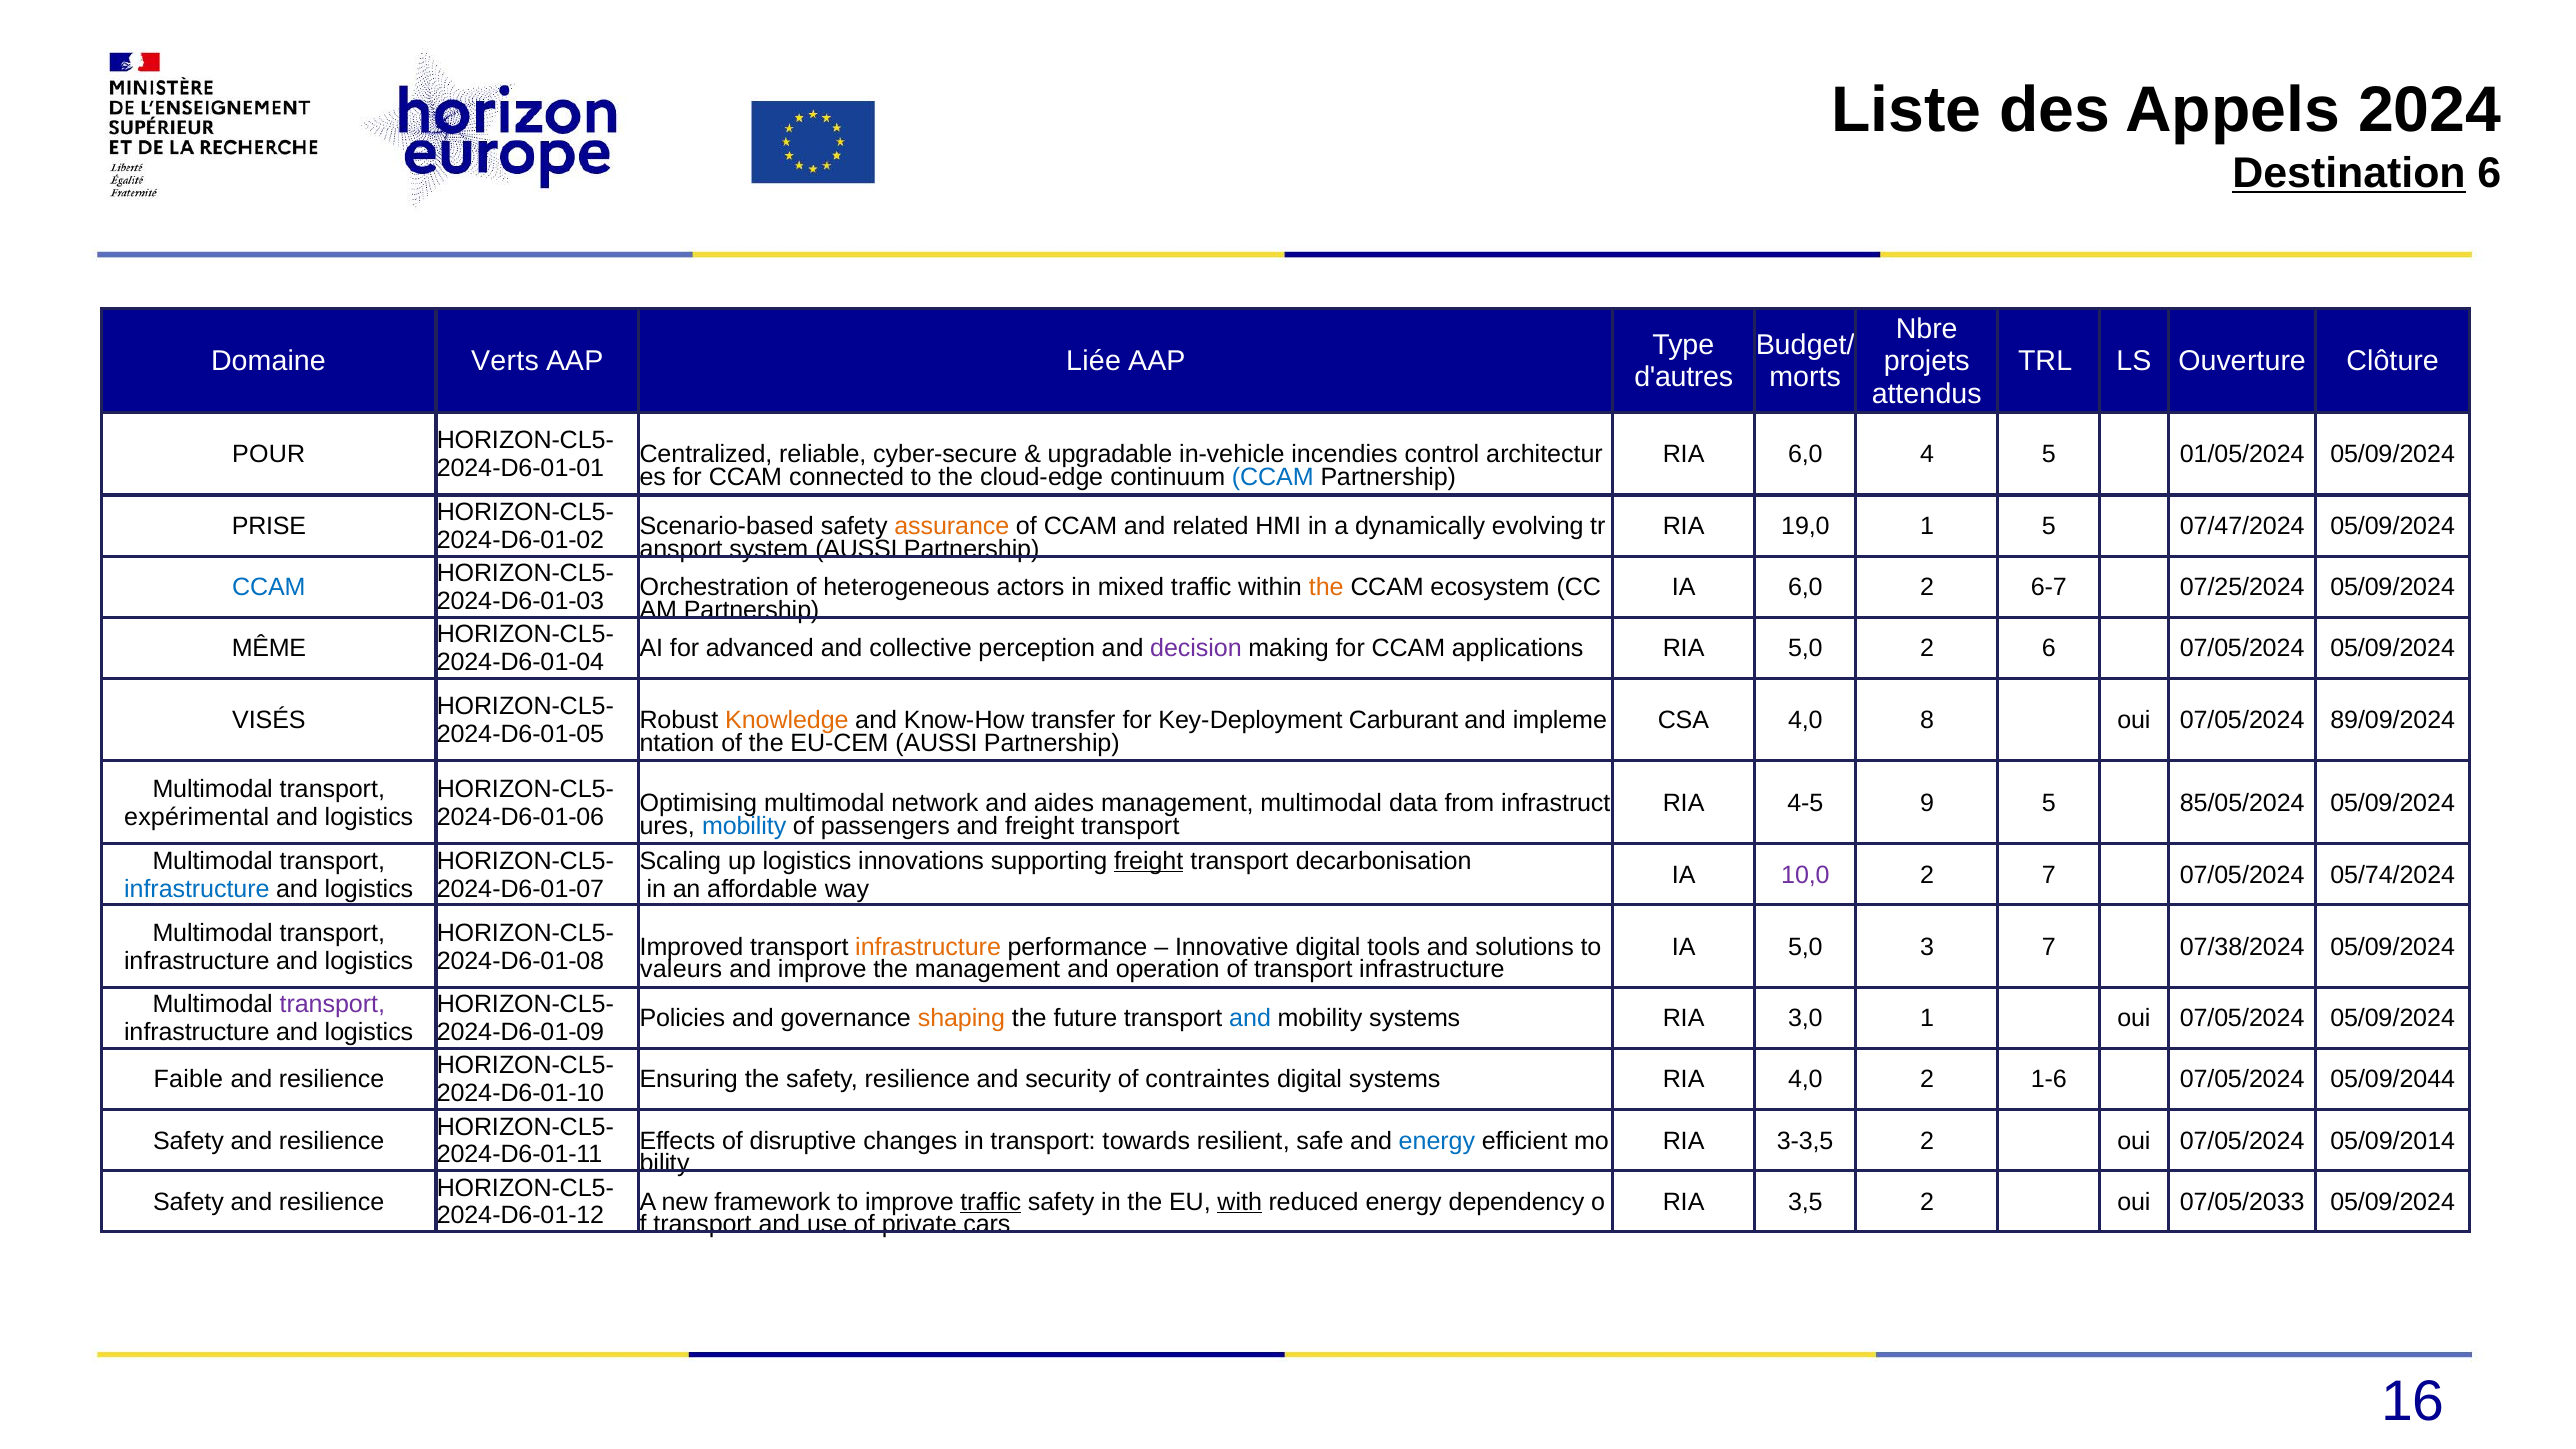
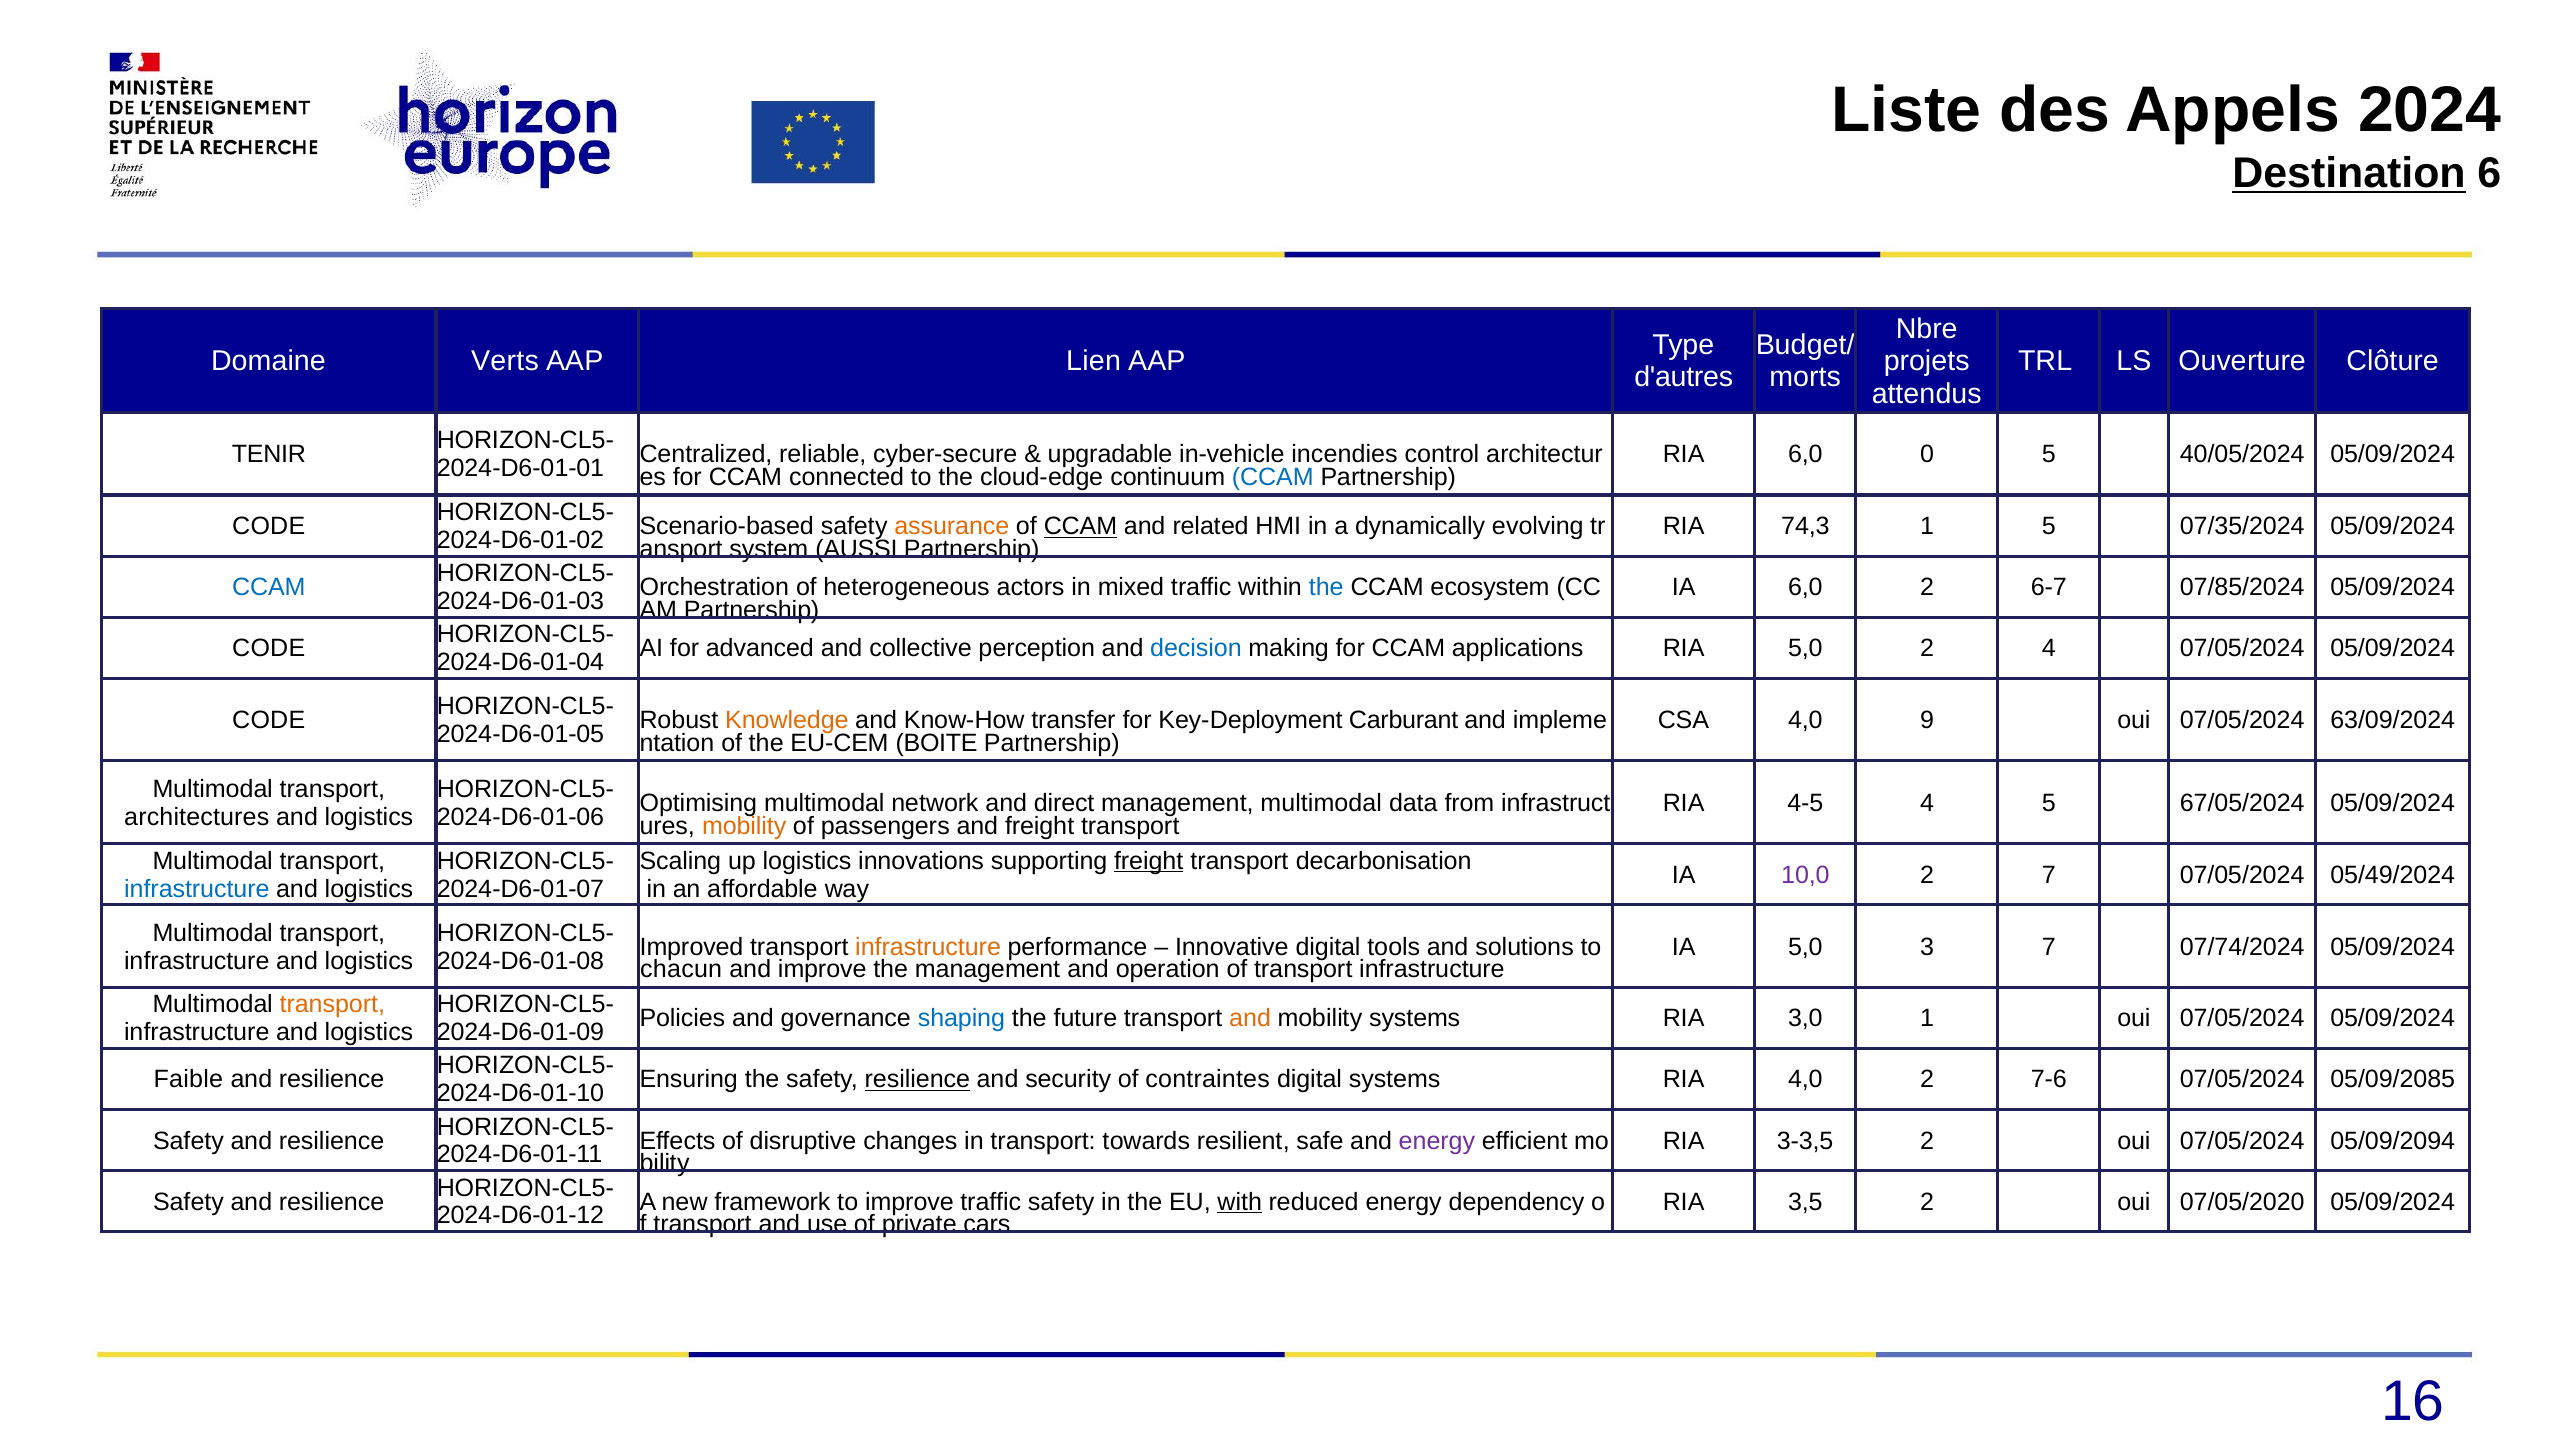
Liée: Liée -> Lien (1094, 361)
POUR: POUR -> TENIR (269, 455)
4: 4 -> 0 (1927, 455)
01/05/2024: 01/05/2024 -> 40/05/2024 (2242, 455)
PRISE: PRISE -> CODE (269, 527)
CCAM underline: none -> present (1080, 527)
19,0: 19,0 -> 74,3 (1805, 527)
07/47/2024: 07/47/2024 -> 07/35/2024 (2242, 527)
the colour: orange -> blue (1326, 588)
07/25/2024: 07/25/2024 -> 07/85/2024 (2242, 588)
MÊME: MÊME -> CODE (269, 649)
decision colour: purple -> blue (1196, 649)
2 6: 6 -> 4 (2049, 649)
VISÉS: VISÉS -> CODE (269, 720)
8: 8 -> 9 (1927, 720)
89/09/2024: 89/09/2024 -> 63/09/2024 (2393, 720)
EU-CEM AUSSI: AUSSI -> BOITE (937, 743)
aides: aides -> direct (1064, 803)
4-5 9: 9 -> 4 (1927, 803)
85/05/2024: 85/05/2024 -> 67/05/2024 (2242, 803)
expérimental: expérimental -> architectures (197, 817)
mobility colour: blue -> orange (744, 826)
05/74/2024: 05/74/2024 -> 05/49/2024 (2393, 875)
07/38/2024: 07/38/2024 -> 07/74/2024 (2242, 947)
valeurs: valeurs -> chacun (681, 969)
transport colour: purple -> orange (332, 1005)
shaping colour: orange -> blue (961, 1019)
and colour: blue -> orange (1250, 1019)
resilience underline: none -> present (917, 1080)
1-6: 1-6 -> 7-6 (2049, 1080)
05/09/2044: 05/09/2044 -> 05/09/2085 (2393, 1080)
energy colour: blue -> purple (1437, 1141)
05/09/2014: 05/09/2014 -> 05/09/2094 (2393, 1141)
traffic underline: present -> none (991, 1202)
07/05/2033: 07/05/2033 -> 07/05/2020 (2242, 1202)
